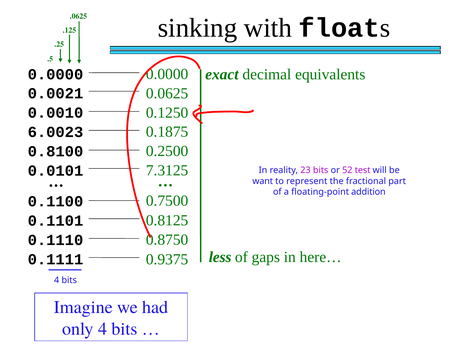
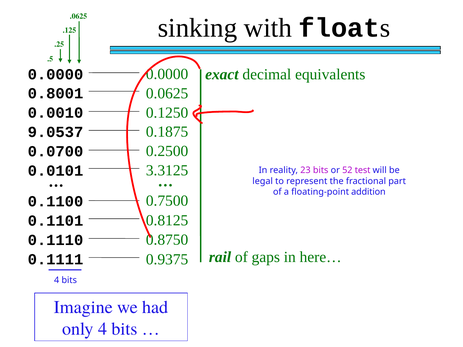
0.0021: 0.0021 -> 0.8001 (55, 94)
6.0023: 6.0023 -> 9.0537 (55, 132)
0.8100: 0.8100 -> 0.0700 (55, 152)
7.3125: 7.3125 -> 3.3125 (167, 170)
want: want -> legal (263, 181)
less: less -> rail (220, 257)
